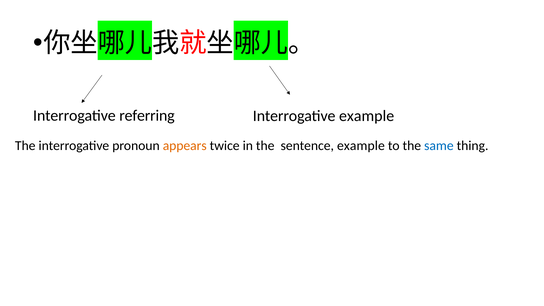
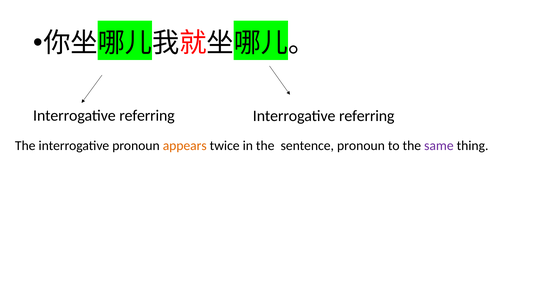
example: example -> referring (367, 116)
sentence example: example -> pronoun (361, 146)
same colour: blue -> purple (439, 146)
